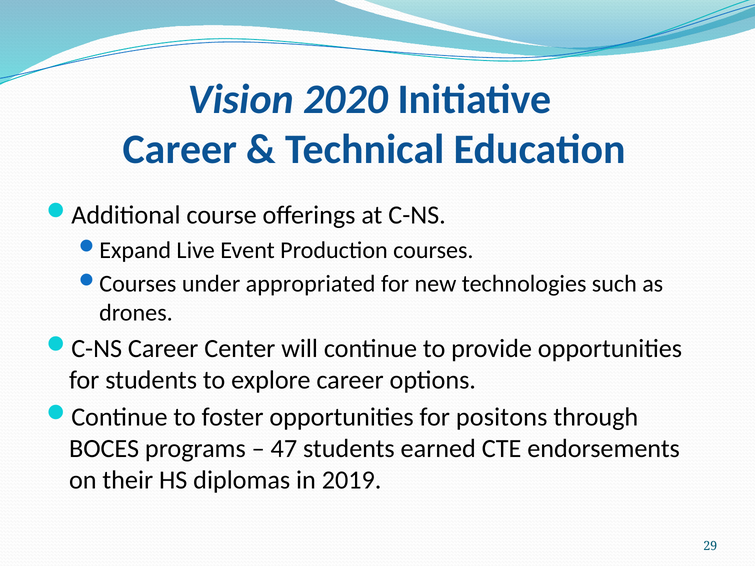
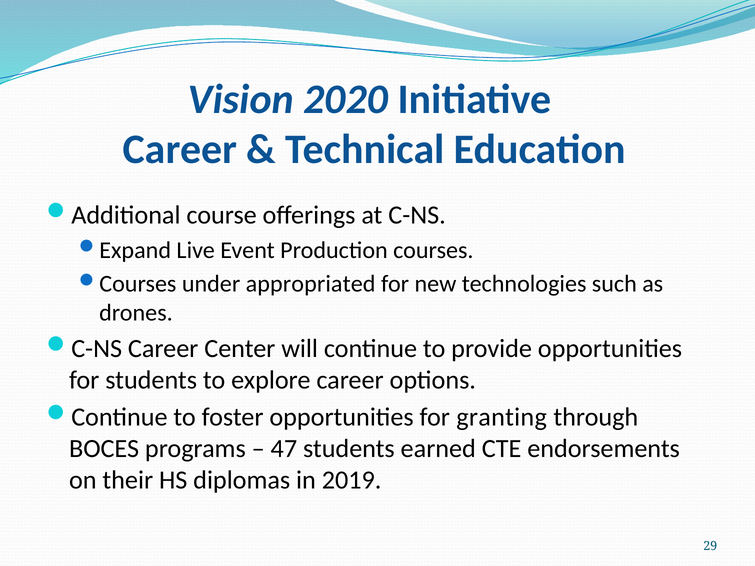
positons: positons -> granting (502, 417)
